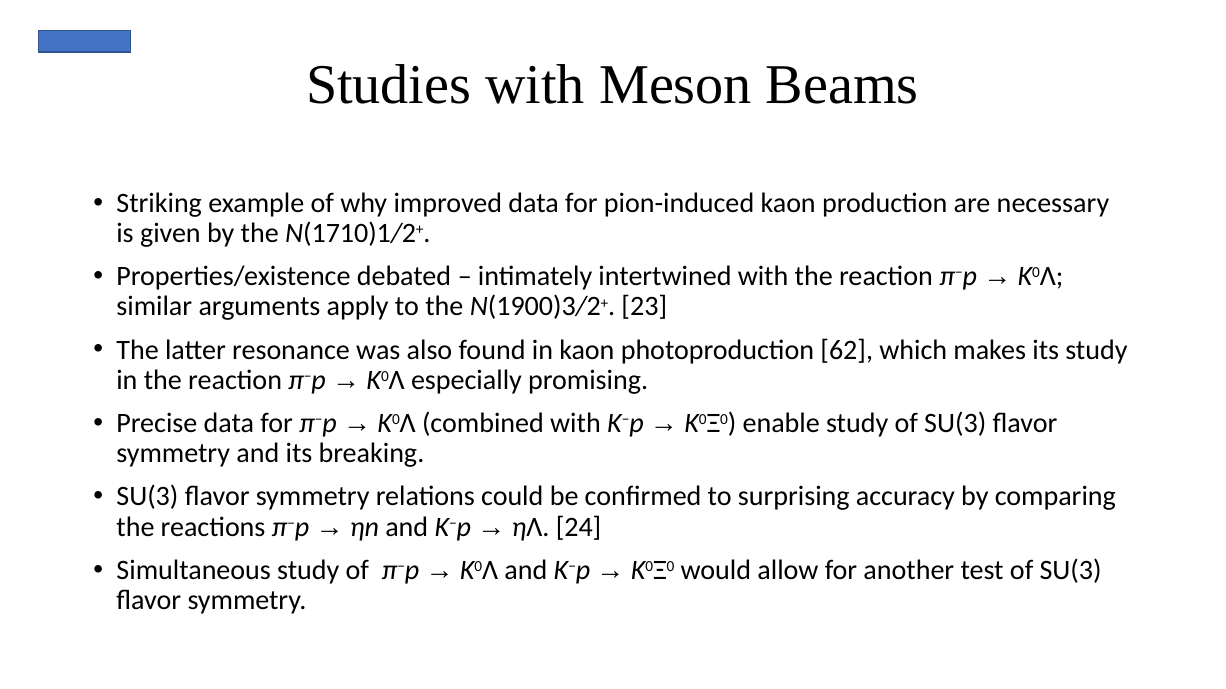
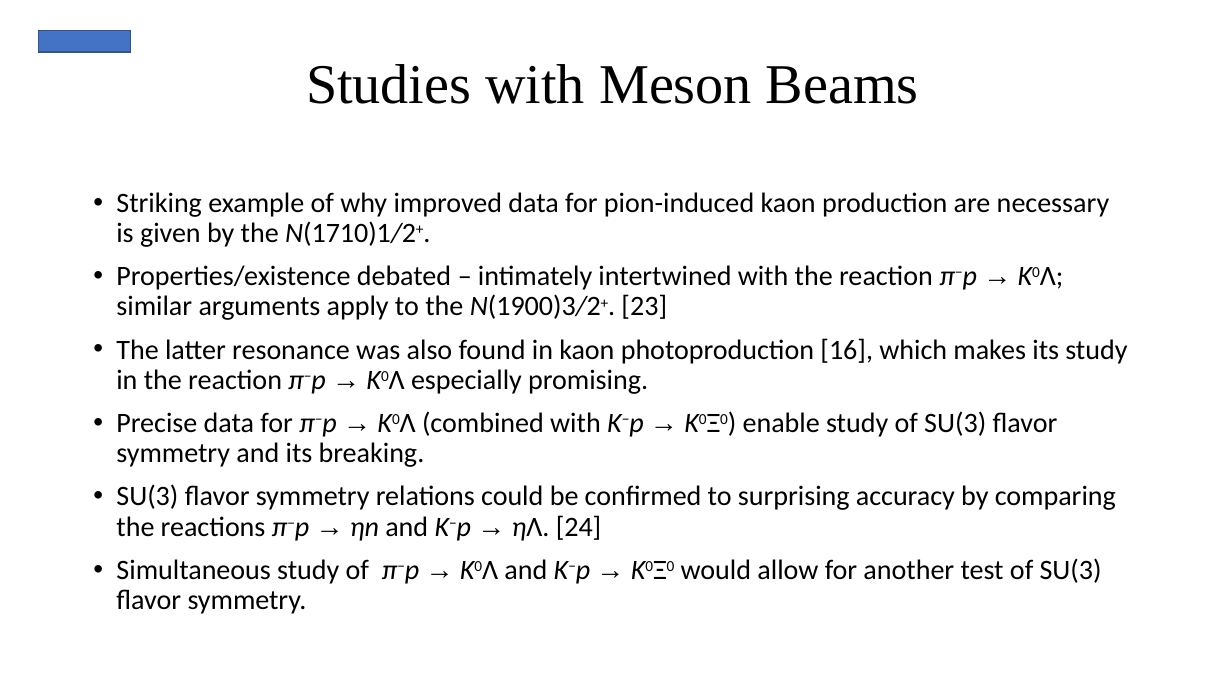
62: 62 -> 16 (847, 350)
